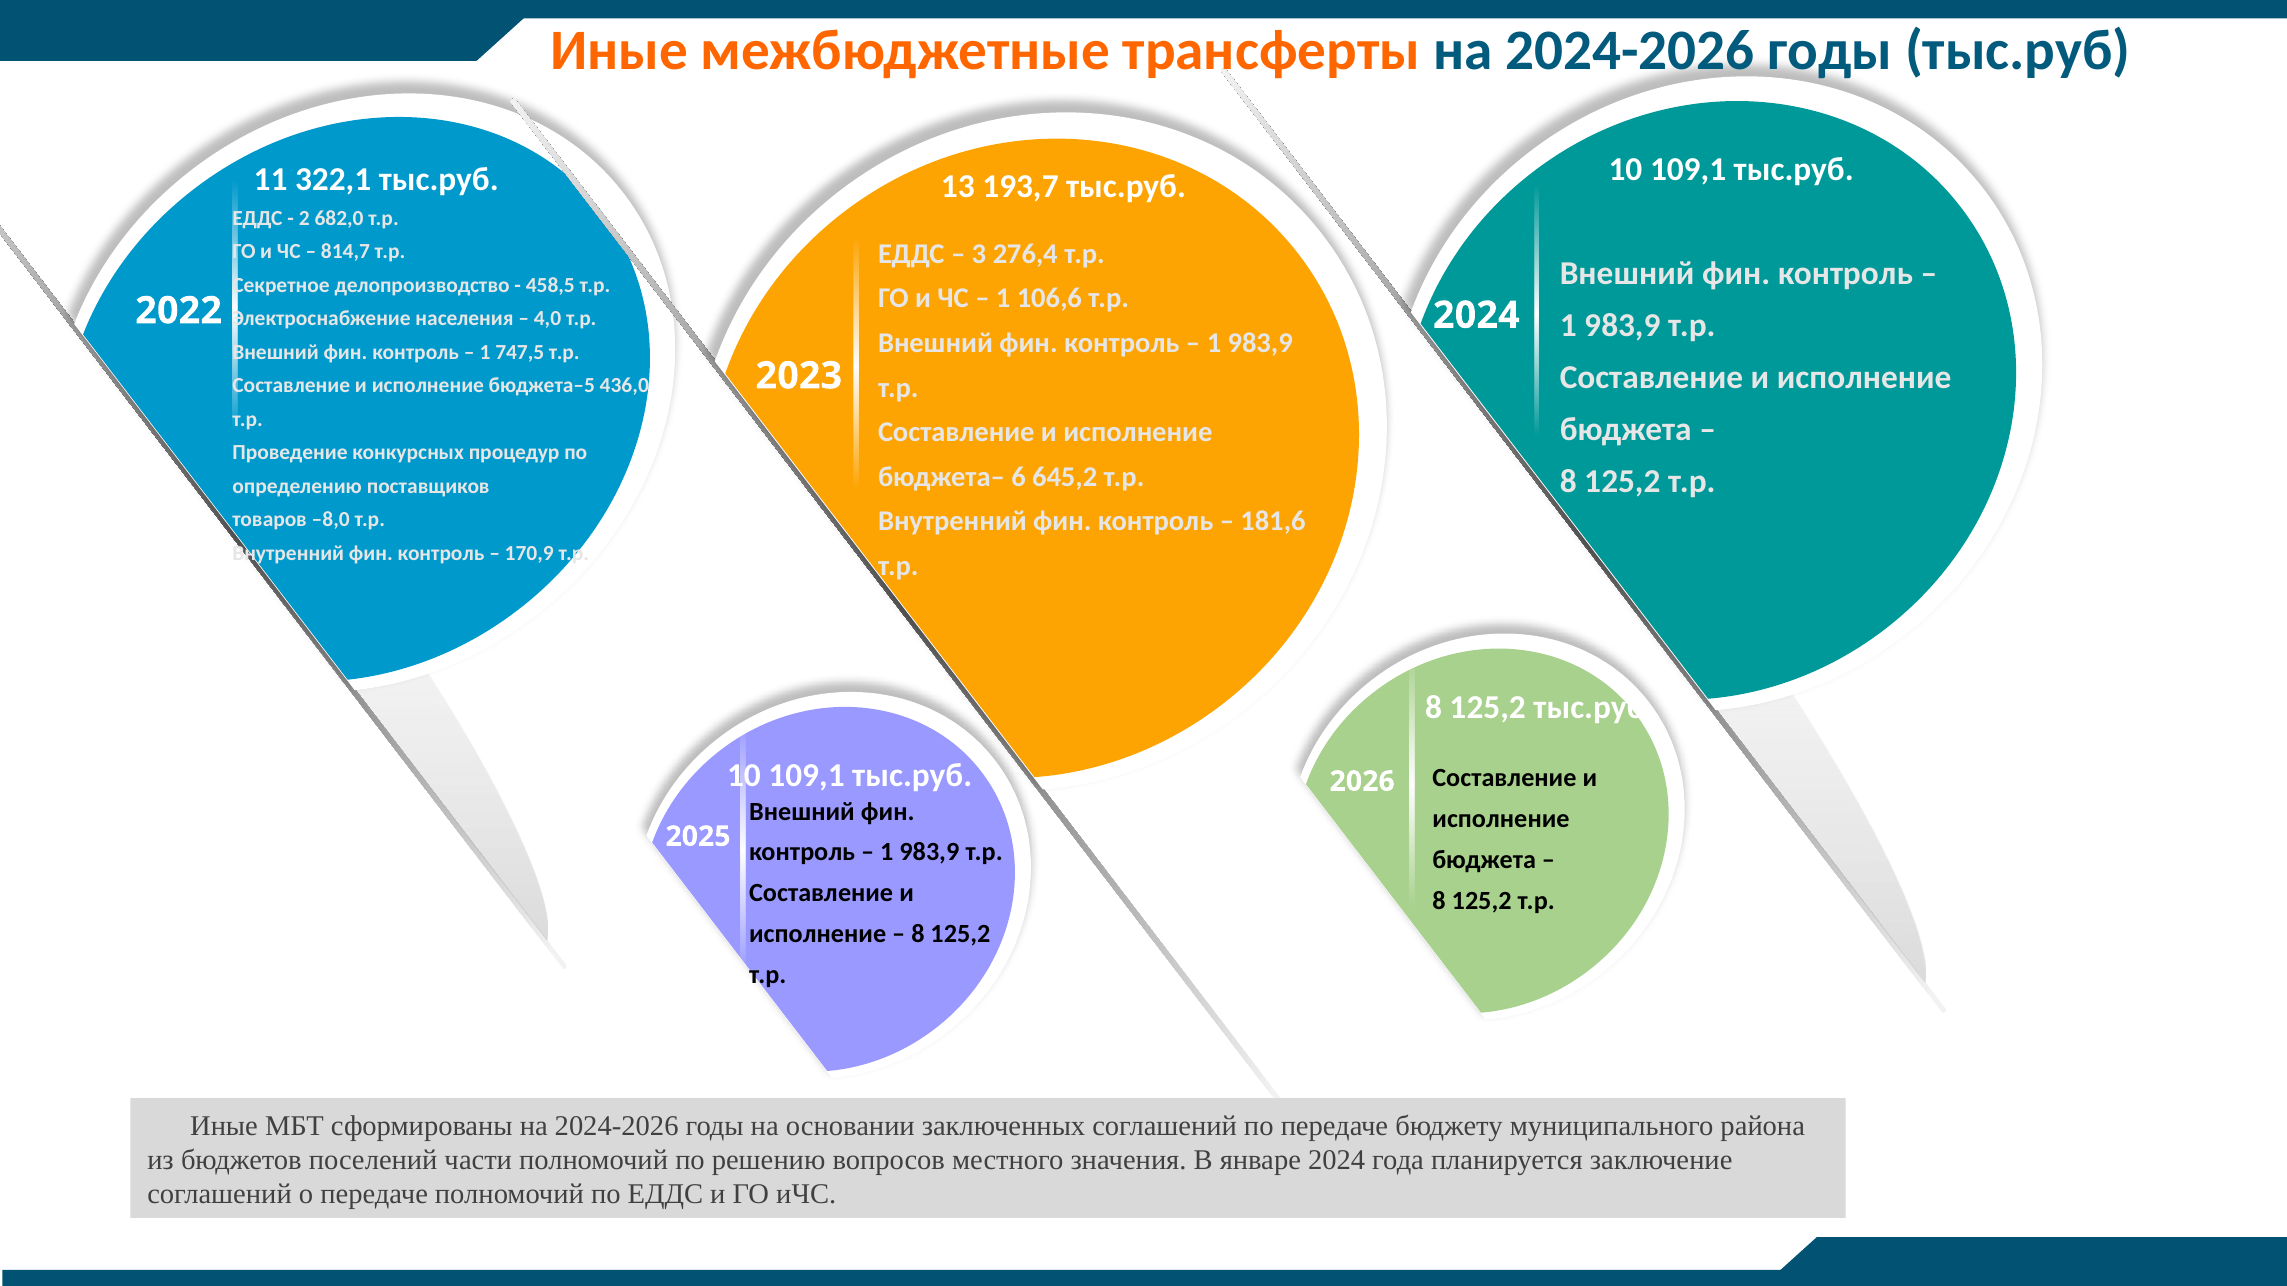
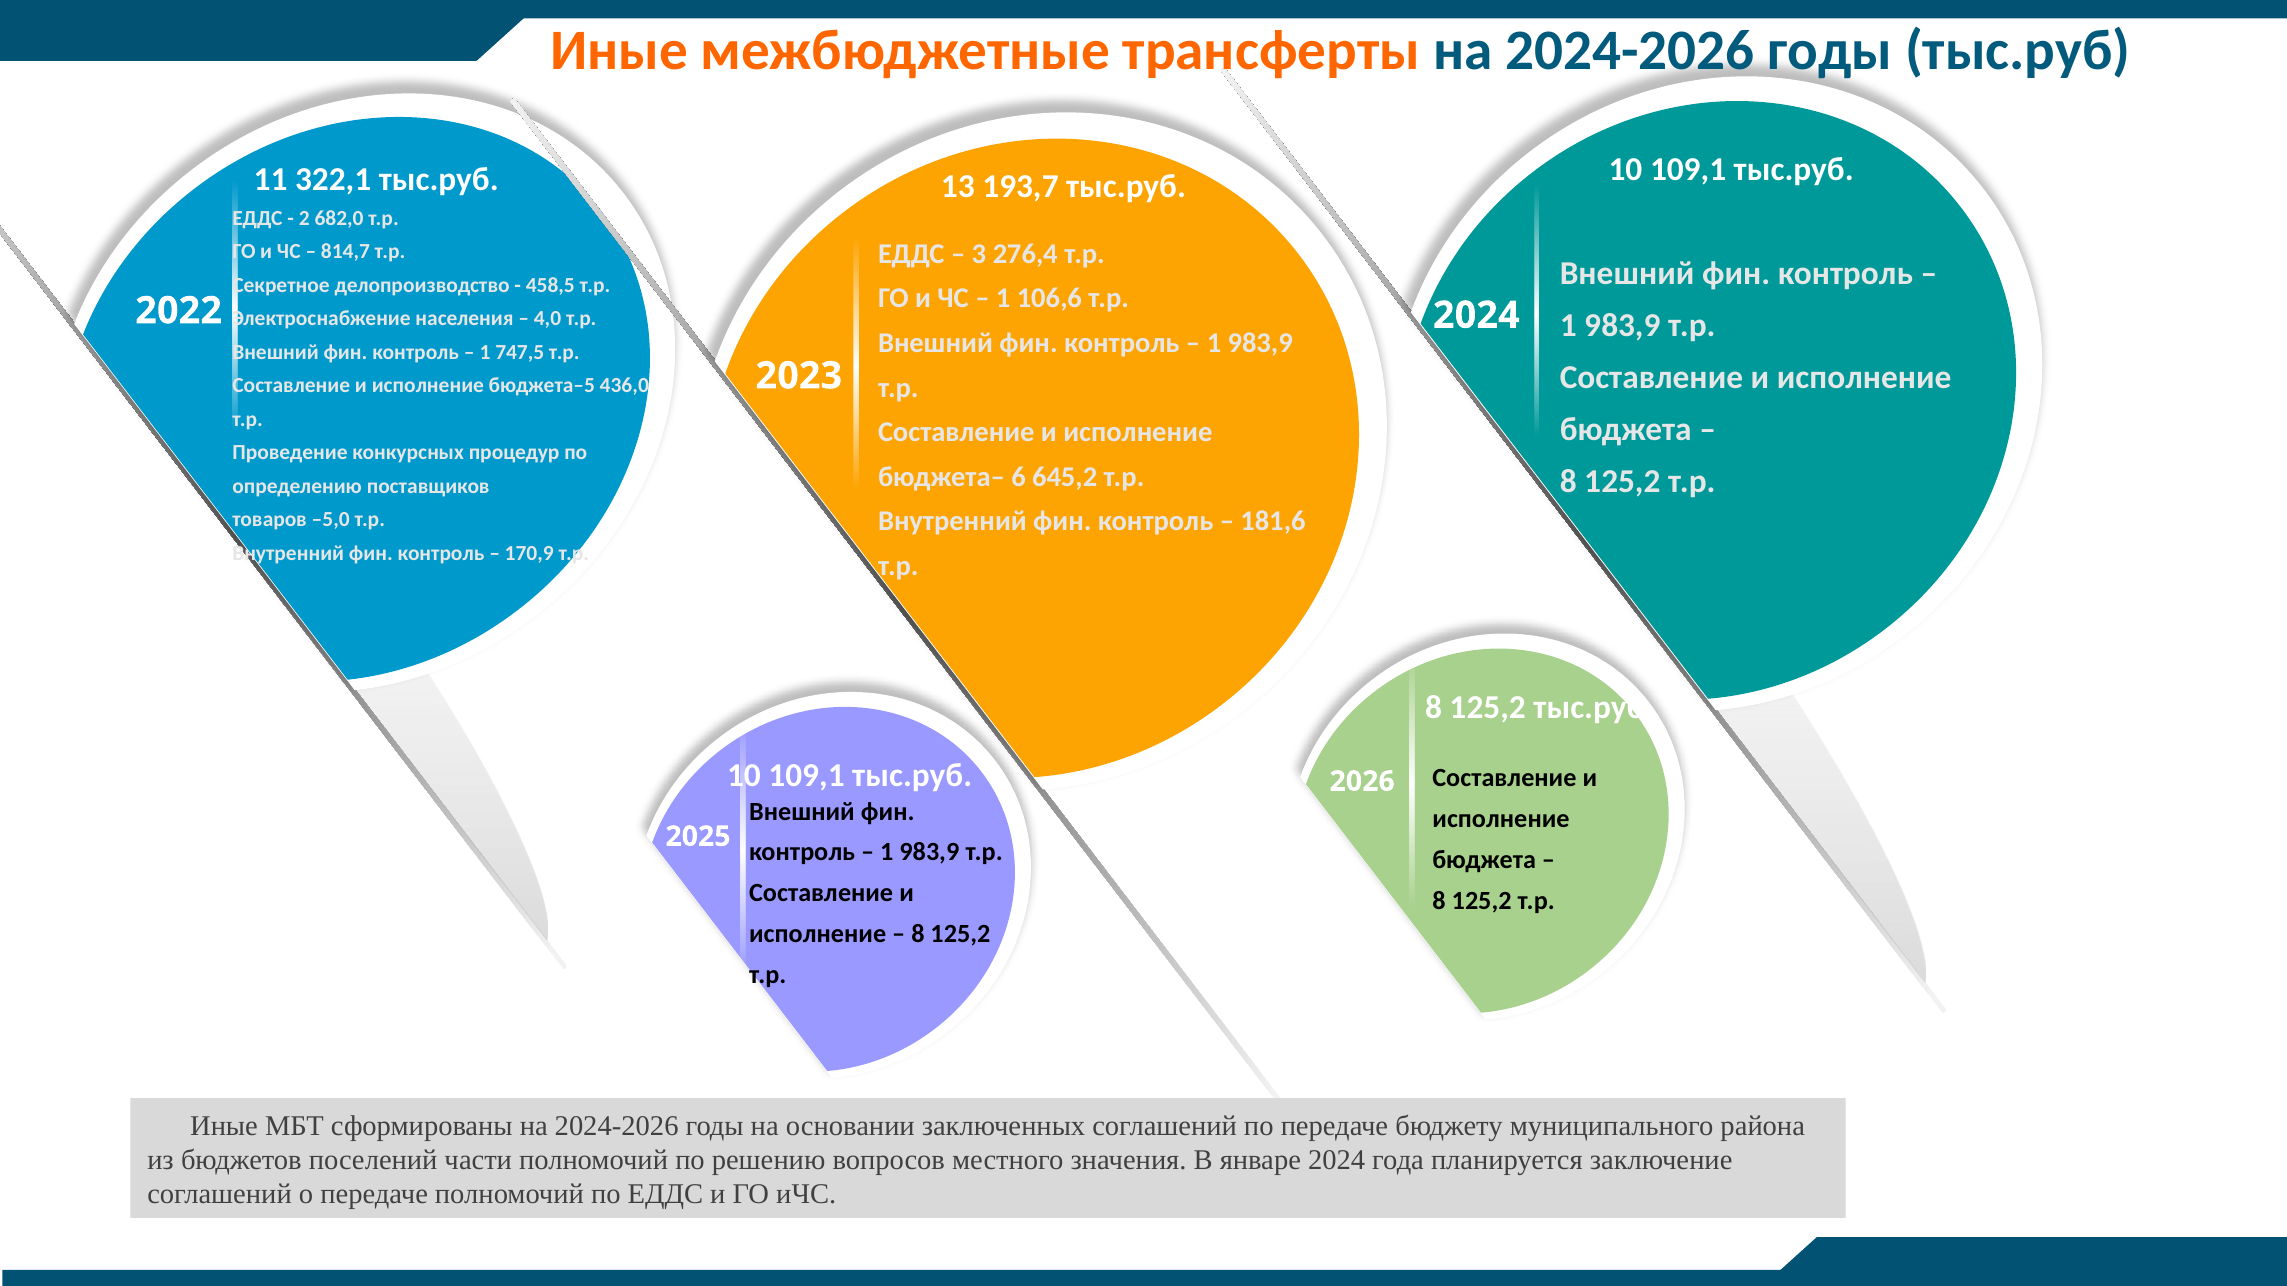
–8,0: –8,0 -> –5,0 (331, 520)
